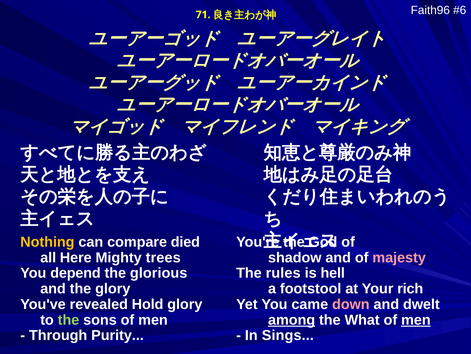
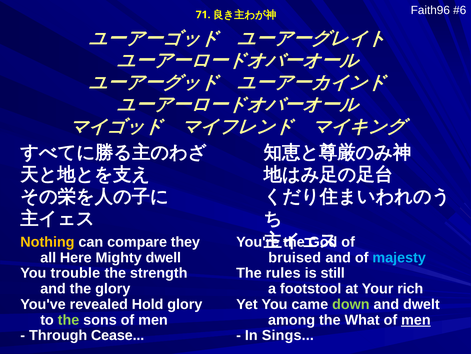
died: died -> they (185, 242)
trees: trees -> dwell (163, 257)
shadow: shadow -> bruised (295, 257)
majesty colour: pink -> light blue (399, 257)
depend: depend -> trouble (75, 273)
glorious: glorious -> strength (159, 273)
hell: hell -> still (333, 273)
down colour: pink -> light green (351, 304)
among underline: present -> none (292, 319)
Purity: Purity -> Cease (118, 335)
